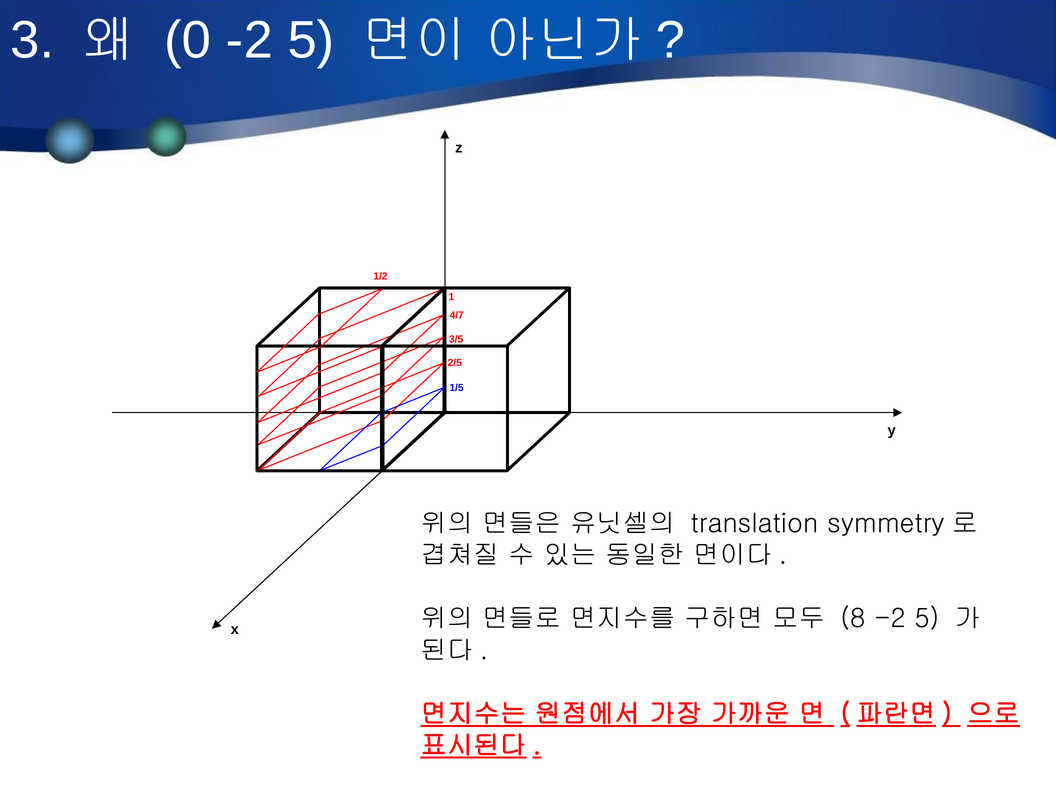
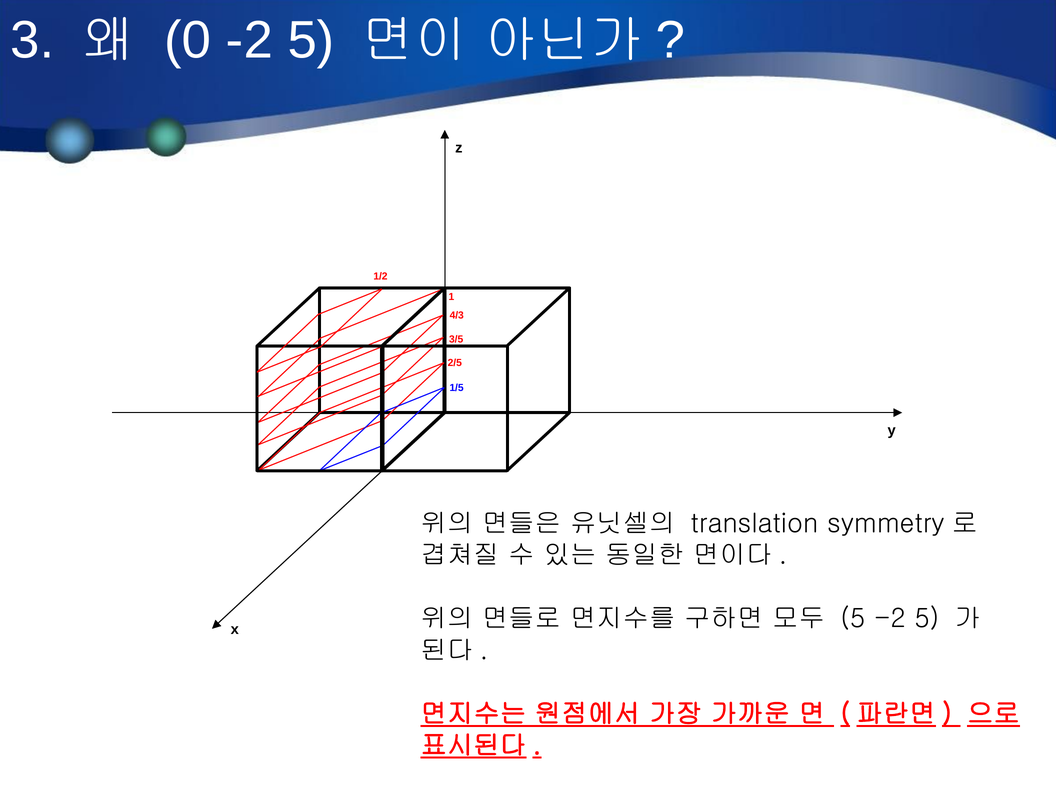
4/7: 4/7 -> 4/3 (457, 315)
8: 8 -> 5 (853, 619)
